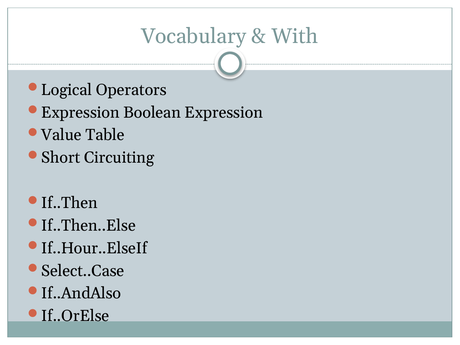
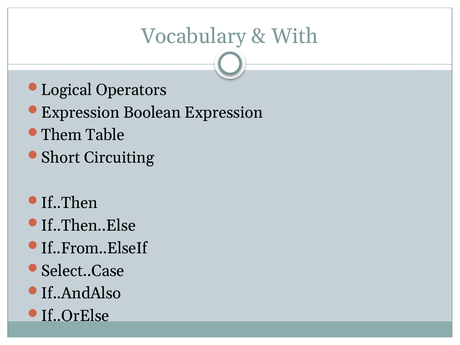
Value: Value -> Them (62, 135)
If..Hour..ElseIf: If..Hour..ElseIf -> If..From..ElseIf (94, 248)
